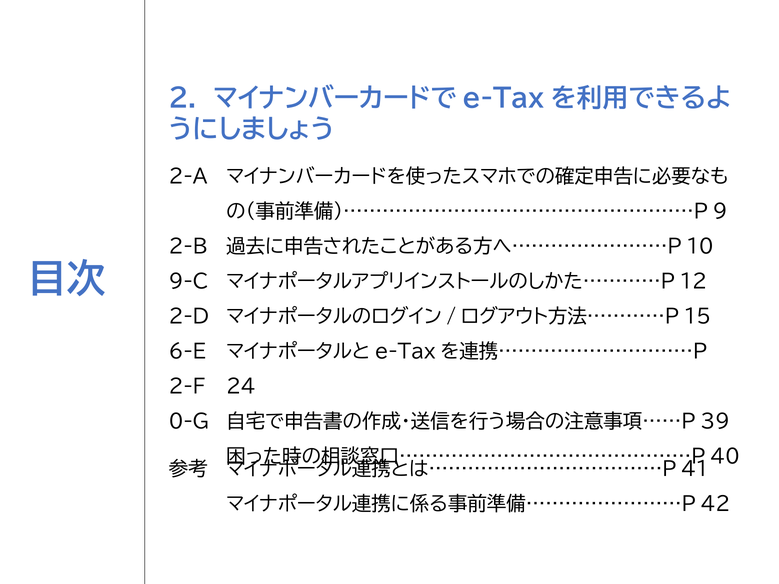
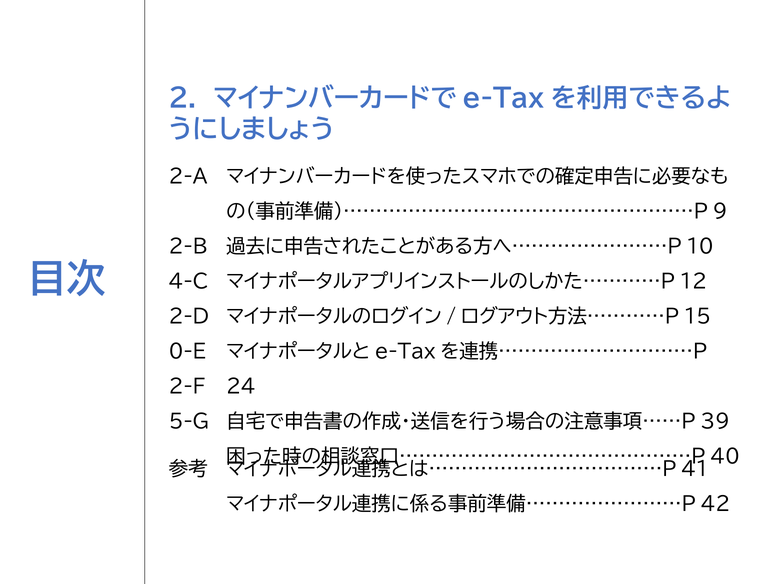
9-C: 9-C -> 4-C (189, 282)
6-E: 6-E -> 0-E (188, 352)
0-G: 0-G -> 5-G (189, 422)
